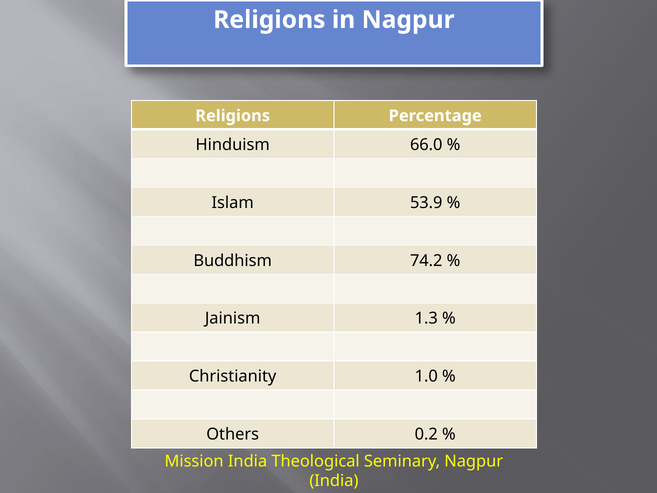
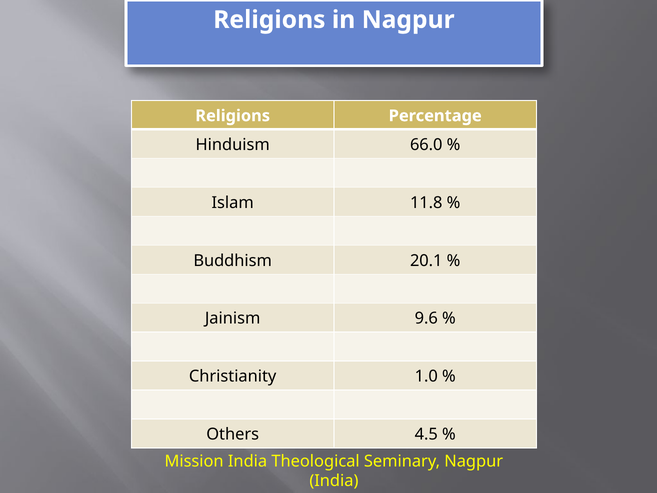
53.9: 53.9 -> 11.8 (426, 203)
74.2: 74.2 -> 20.1 (426, 260)
1.3: 1.3 -> 9.6 (426, 318)
0.2: 0.2 -> 4.5 (426, 434)
